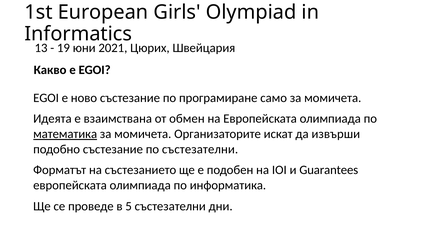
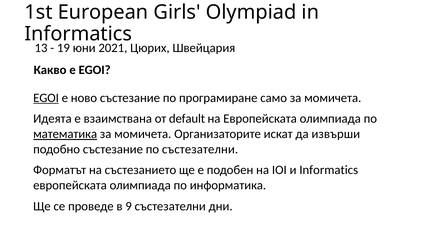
EGOI underline: none -> present (46, 98)
обмен: обмен -> default (187, 118)
и Guarantees: Guarantees -> Informatics (329, 170)
5: 5 -> 9 (129, 206)
